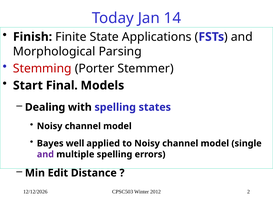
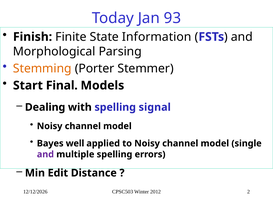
14: 14 -> 93 (172, 18)
Applications: Applications -> Information (157, 37)
Stemming colour: red -> orange (42, 68)
states: states -> signal (155, 107)
